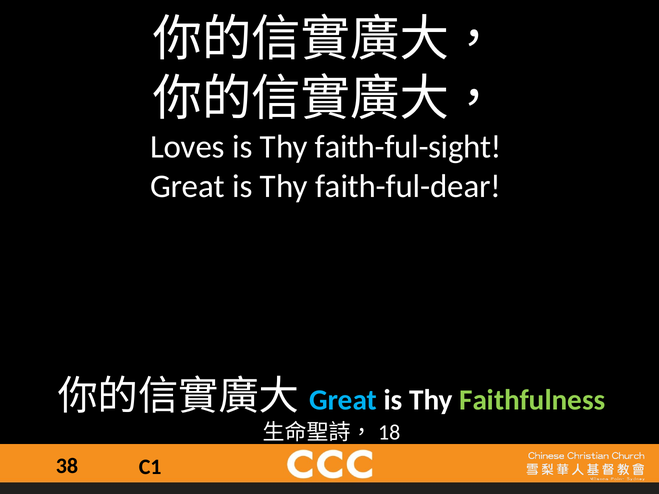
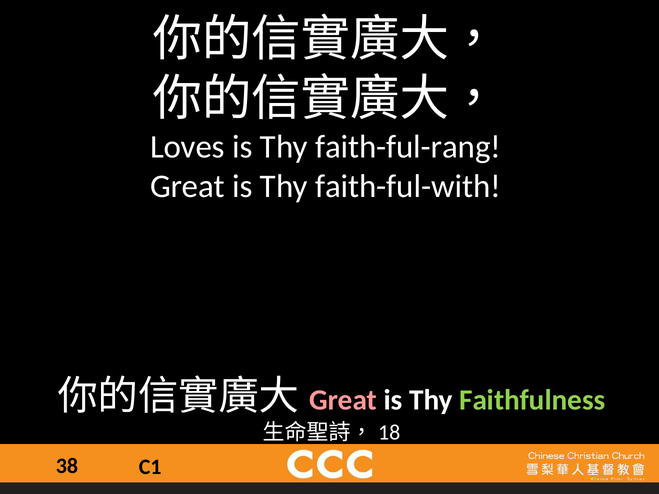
faith-ful-sight: faith-ful-sight -> faith-ful-rang (408, 147)
faith-ful-dear: faith-ful-dear -> faith-ful-with (408, 187)
Great colour: light blue -> pink (343, 400)
